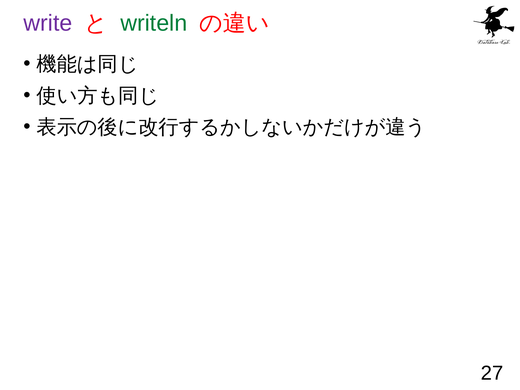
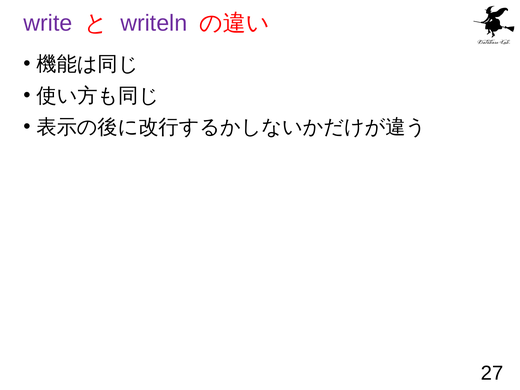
writeln colour: green -> purple (154, 23)
